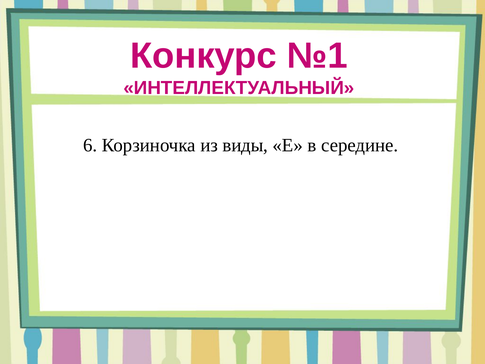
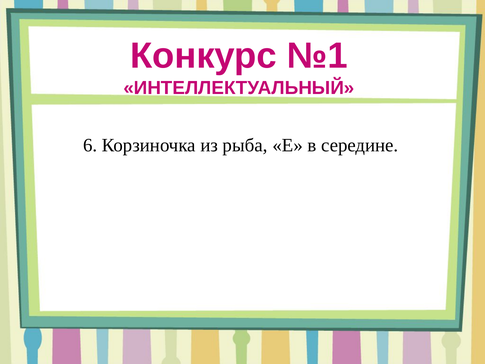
виды: виды -> рыба (245, 145)
